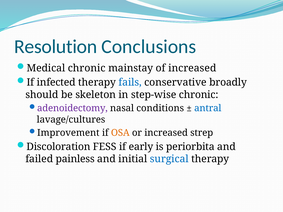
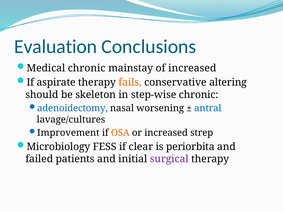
Resolution: Resolution -> Evaluation (56, 47)
infected: infected -> aspirate (56, 82)
fails colour: blue -> orange (130, 82)
broadly: broadly -> altering (228, 82)
adenoidectomy colour: purple -> blue (72, 108)
conditions: conditions -> worsening (160, 108)
Discoloration: Discoloration -> Microbiology (58, 147)
early: early -> clear (141, 147)
painless: painless -> patients (75, 159)
surgical colour: blue -> purple (169, 159)
